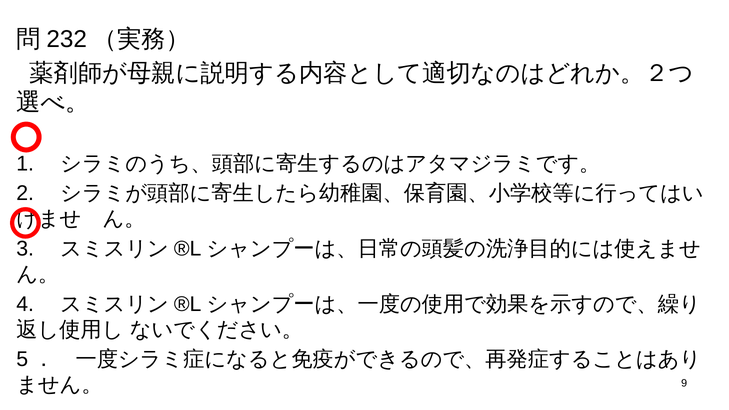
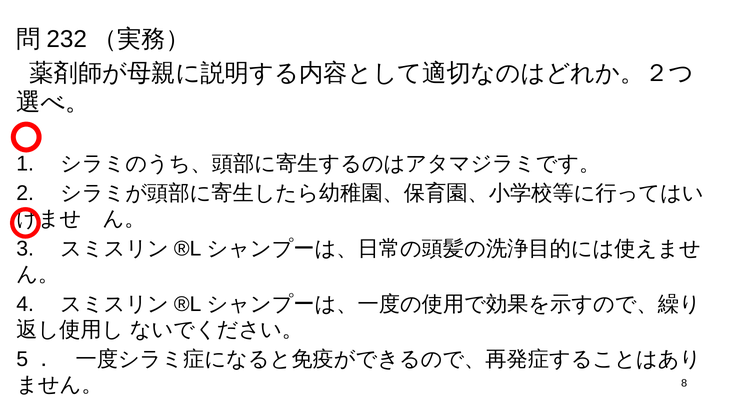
9: 9 -> 8 (684, 383)
